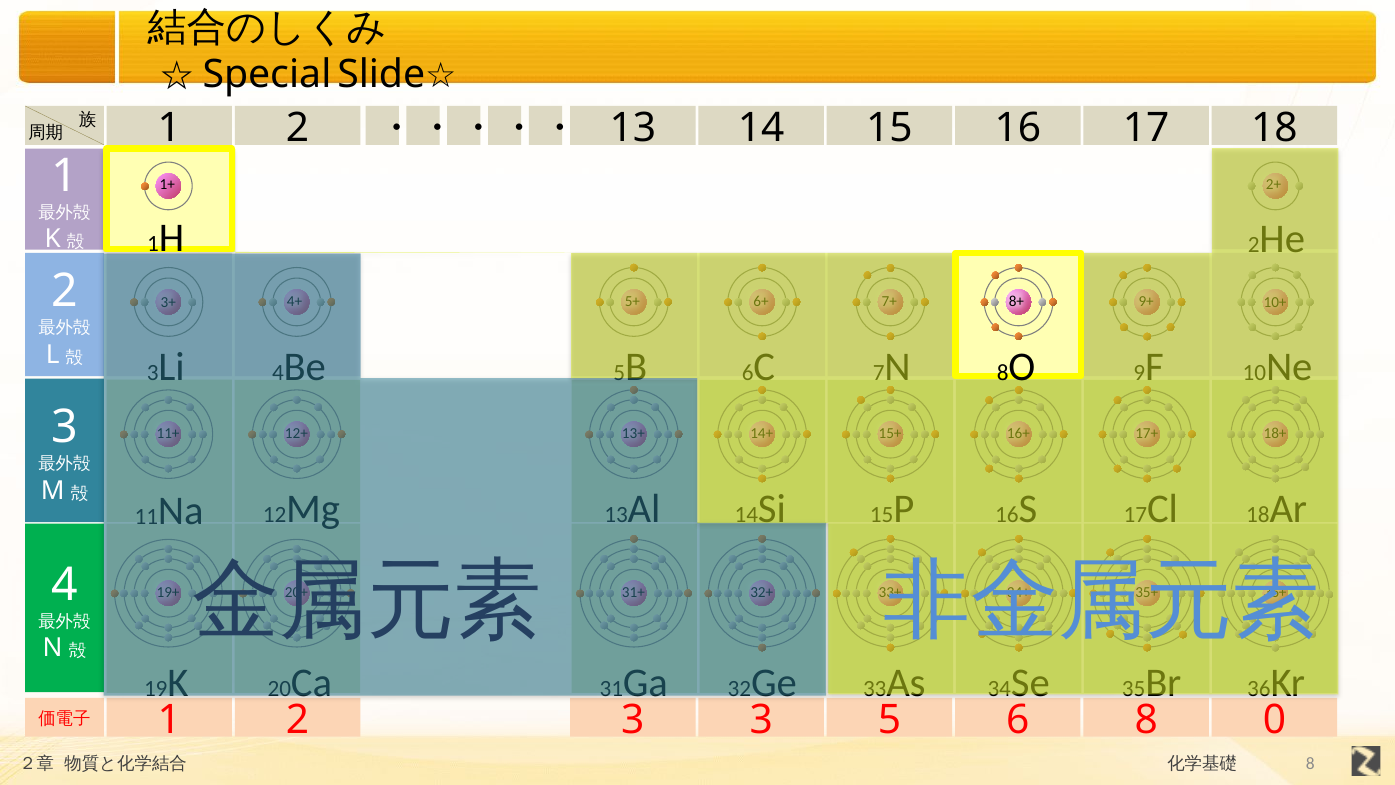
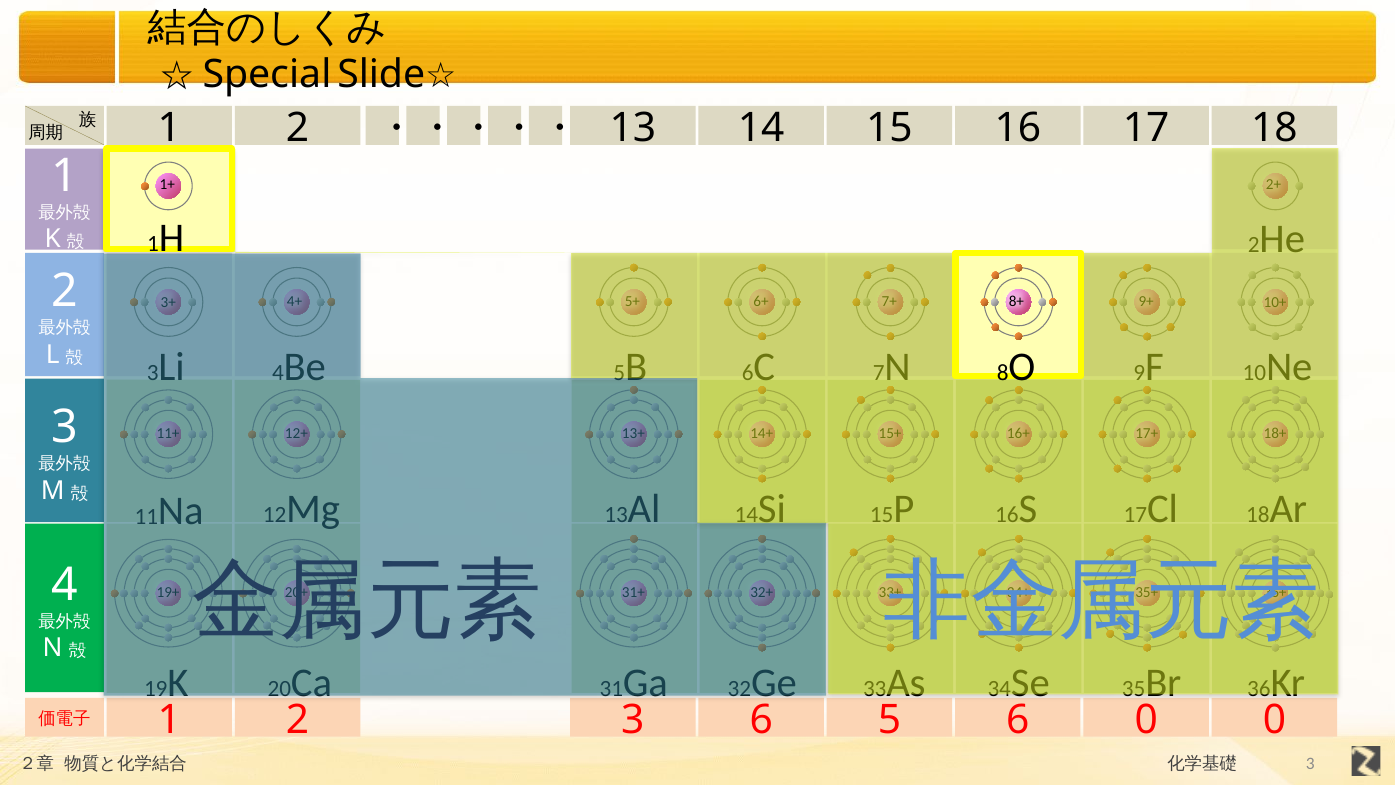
3 3: 3 -> 6 (761, 720)
6 8: 8 -> 0 (1146, 720)
8: 8 -> 3 (1310, 764)
